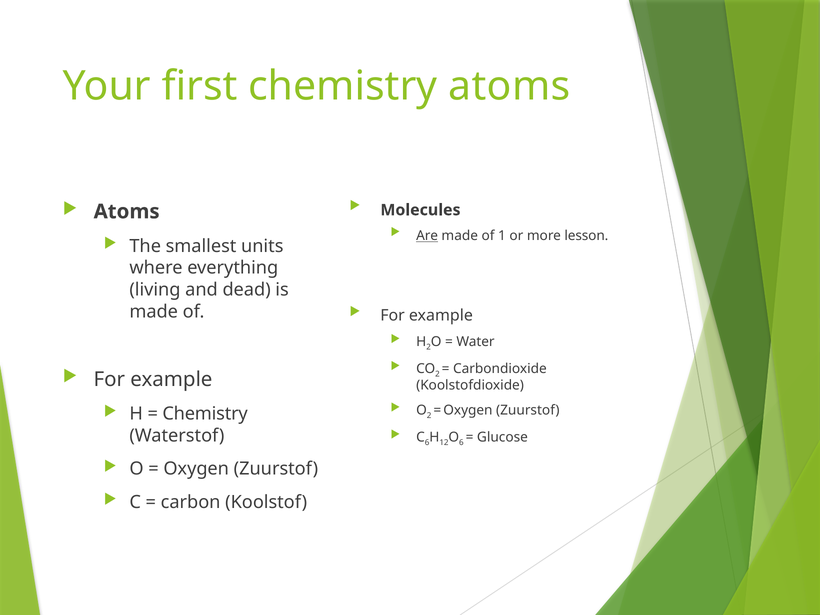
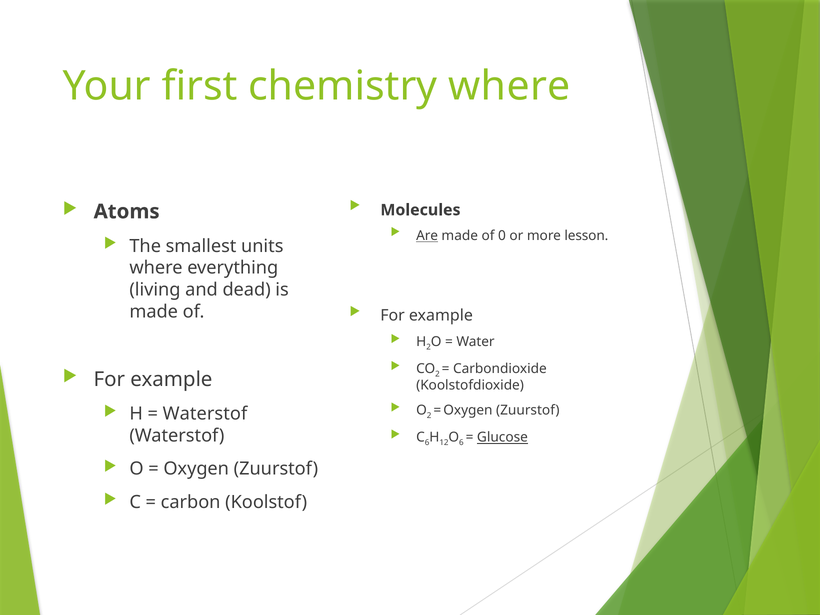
chemistry atoms: atoms -> where (509, 86)
1: 1 -> 0 (502, 236)
Chemistry: Chemistry -> Waterstof (205, 414)
Glucose underline: none -> present (502, 437)
